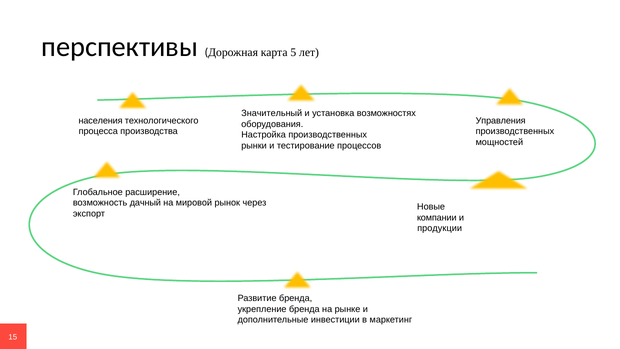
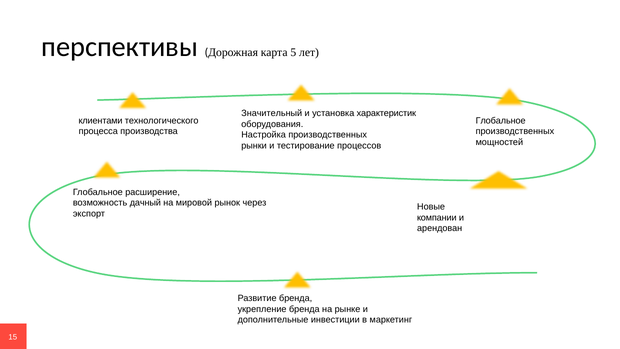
возможностях: возможностях -> характеристик (386, 113)
населения: населения -> клиентами (101, 120)
Управления: Управления -> Глобальное (501, 120)
продукции: продукции -> арендован (440, 228)
